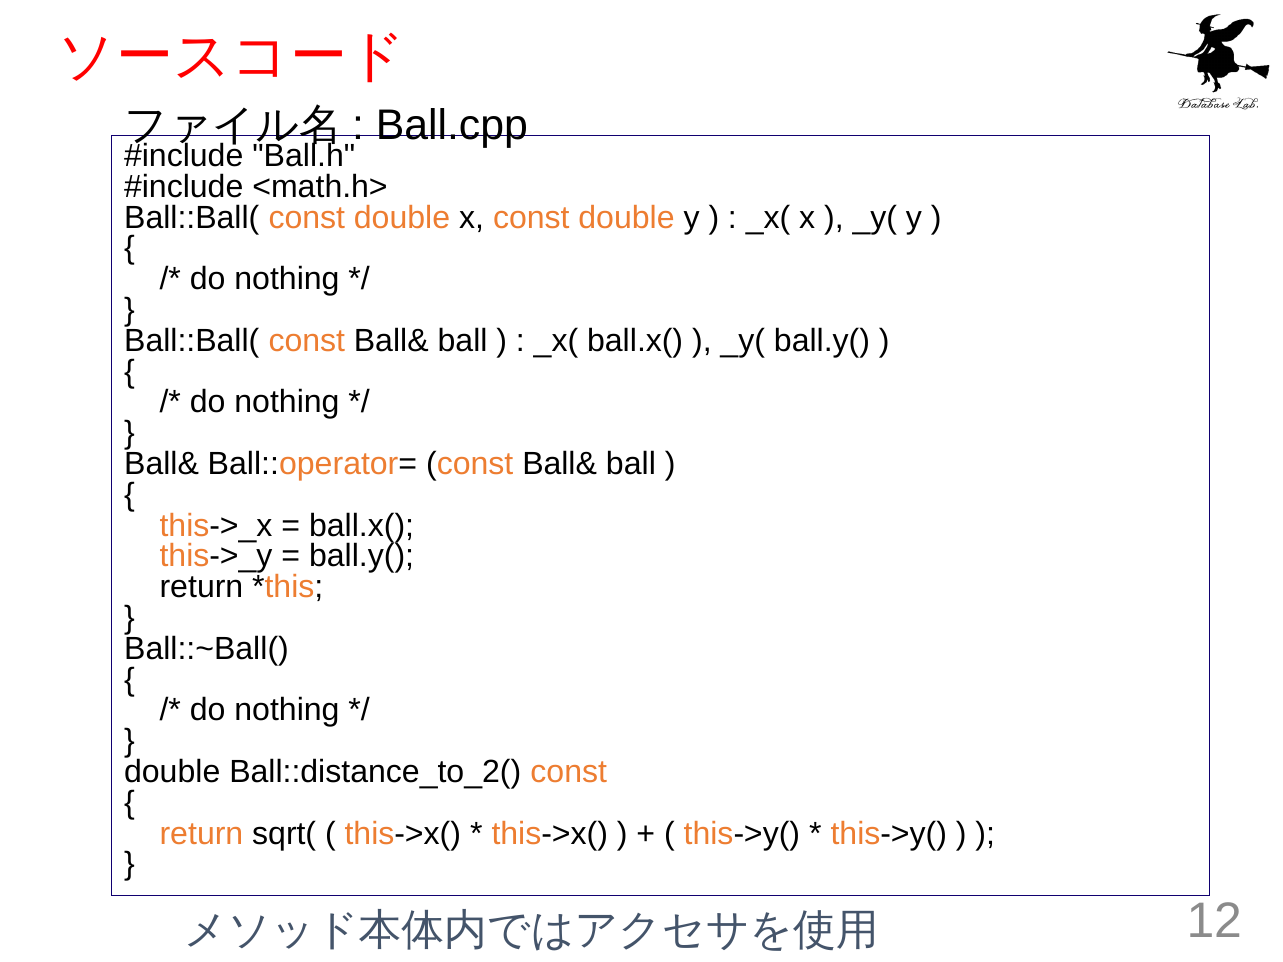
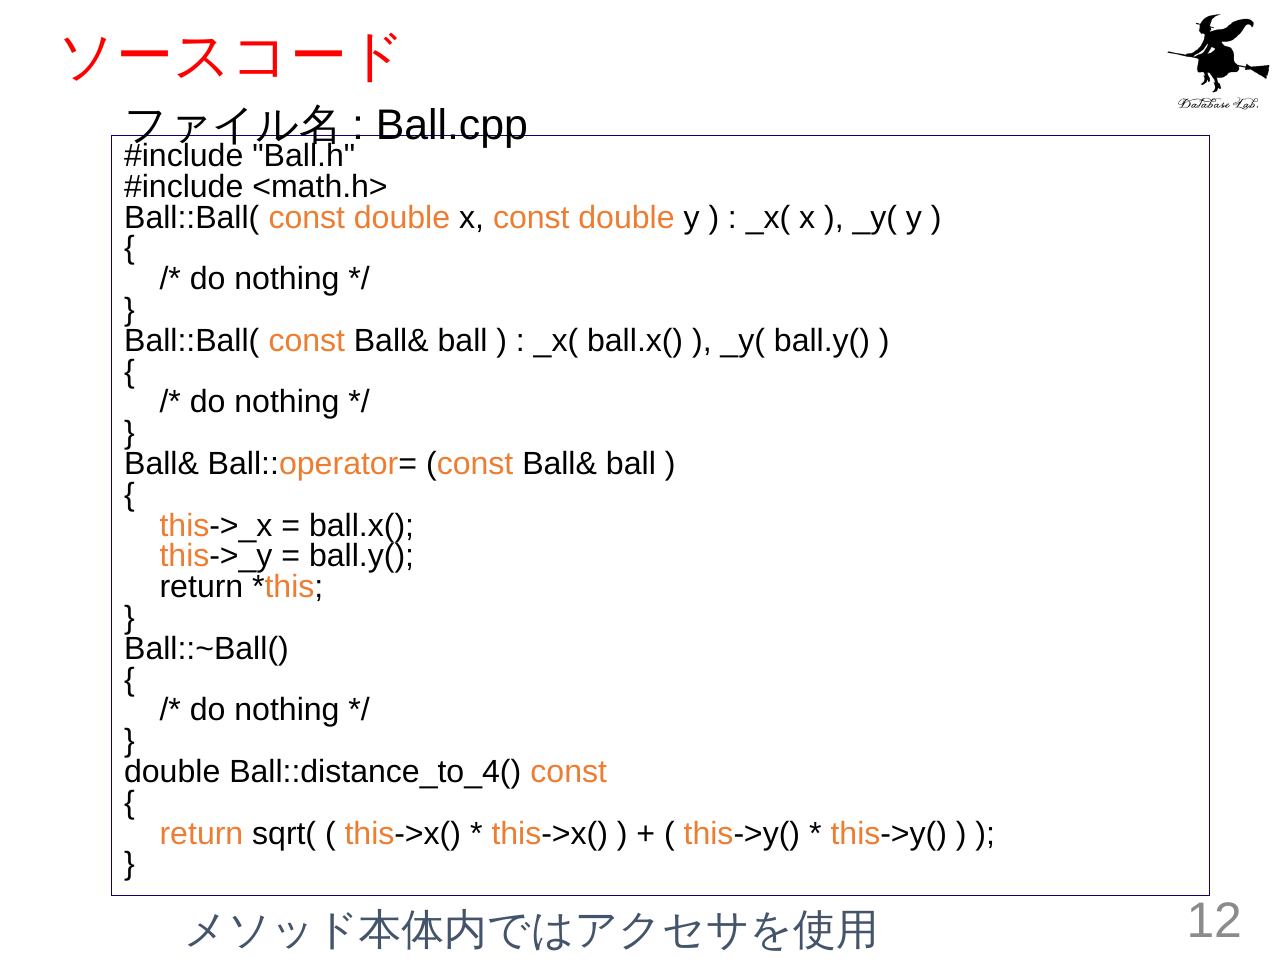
Ball::distance_to_2(: Ball::distance_to_2( -> Ball::distance_to_4( (375, 772)
